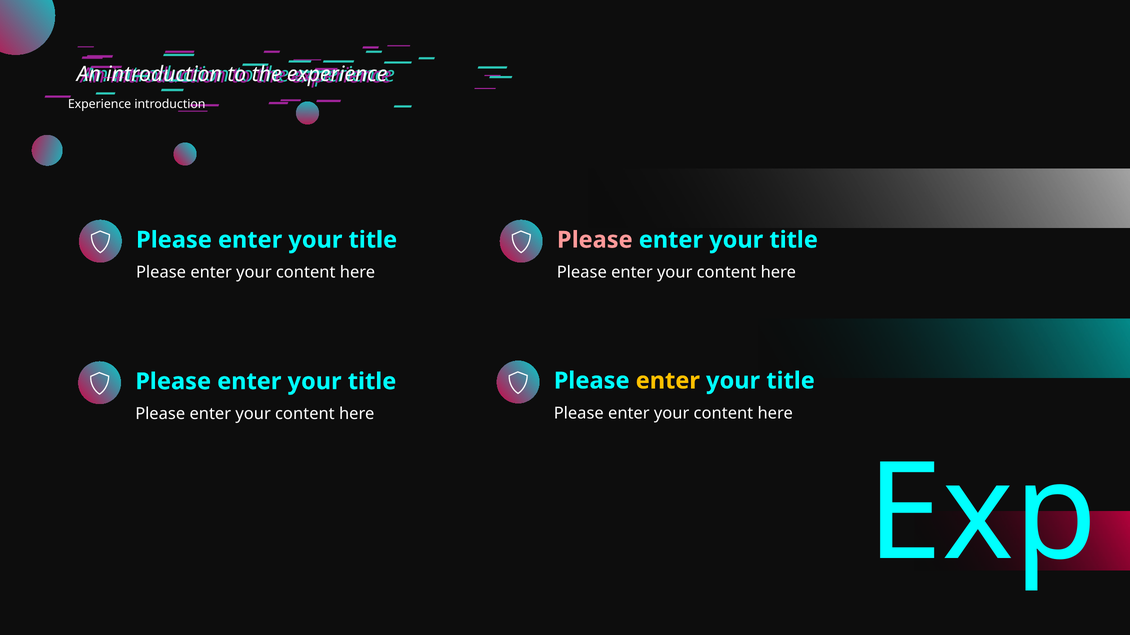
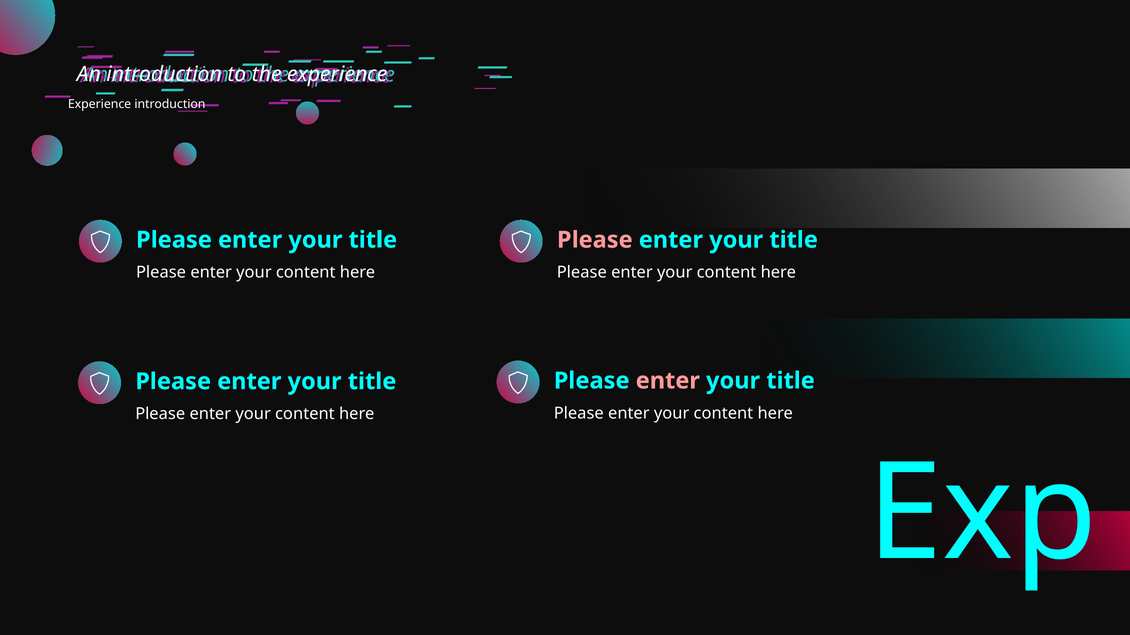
enter colour: yellow -> pink (668, 381)
